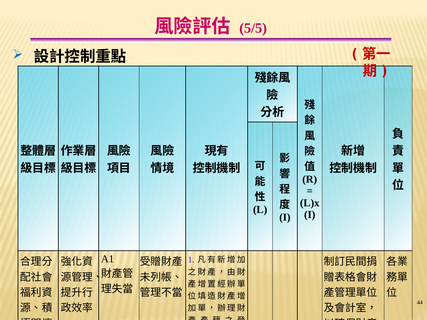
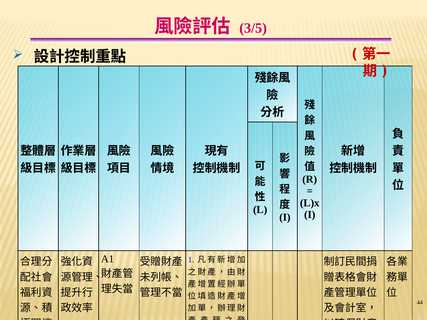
5/5: 5/5 -> 3/5 (253, 28)
